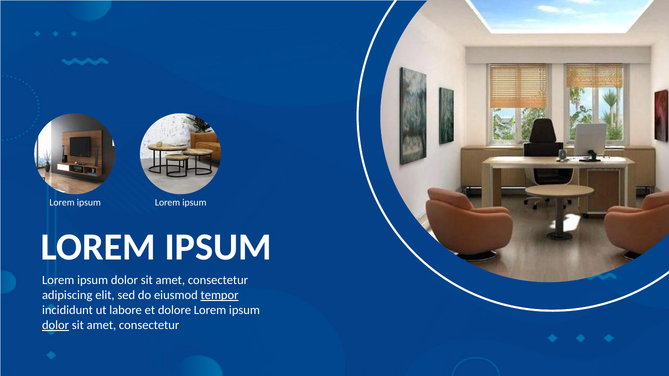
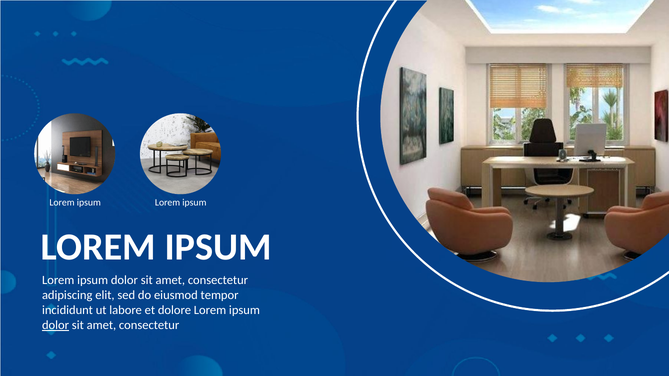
tempor underline: present -> none (220, 295)
